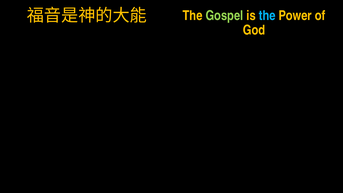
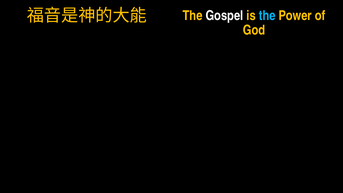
Gospel colour: light green -> white (224, 16)
